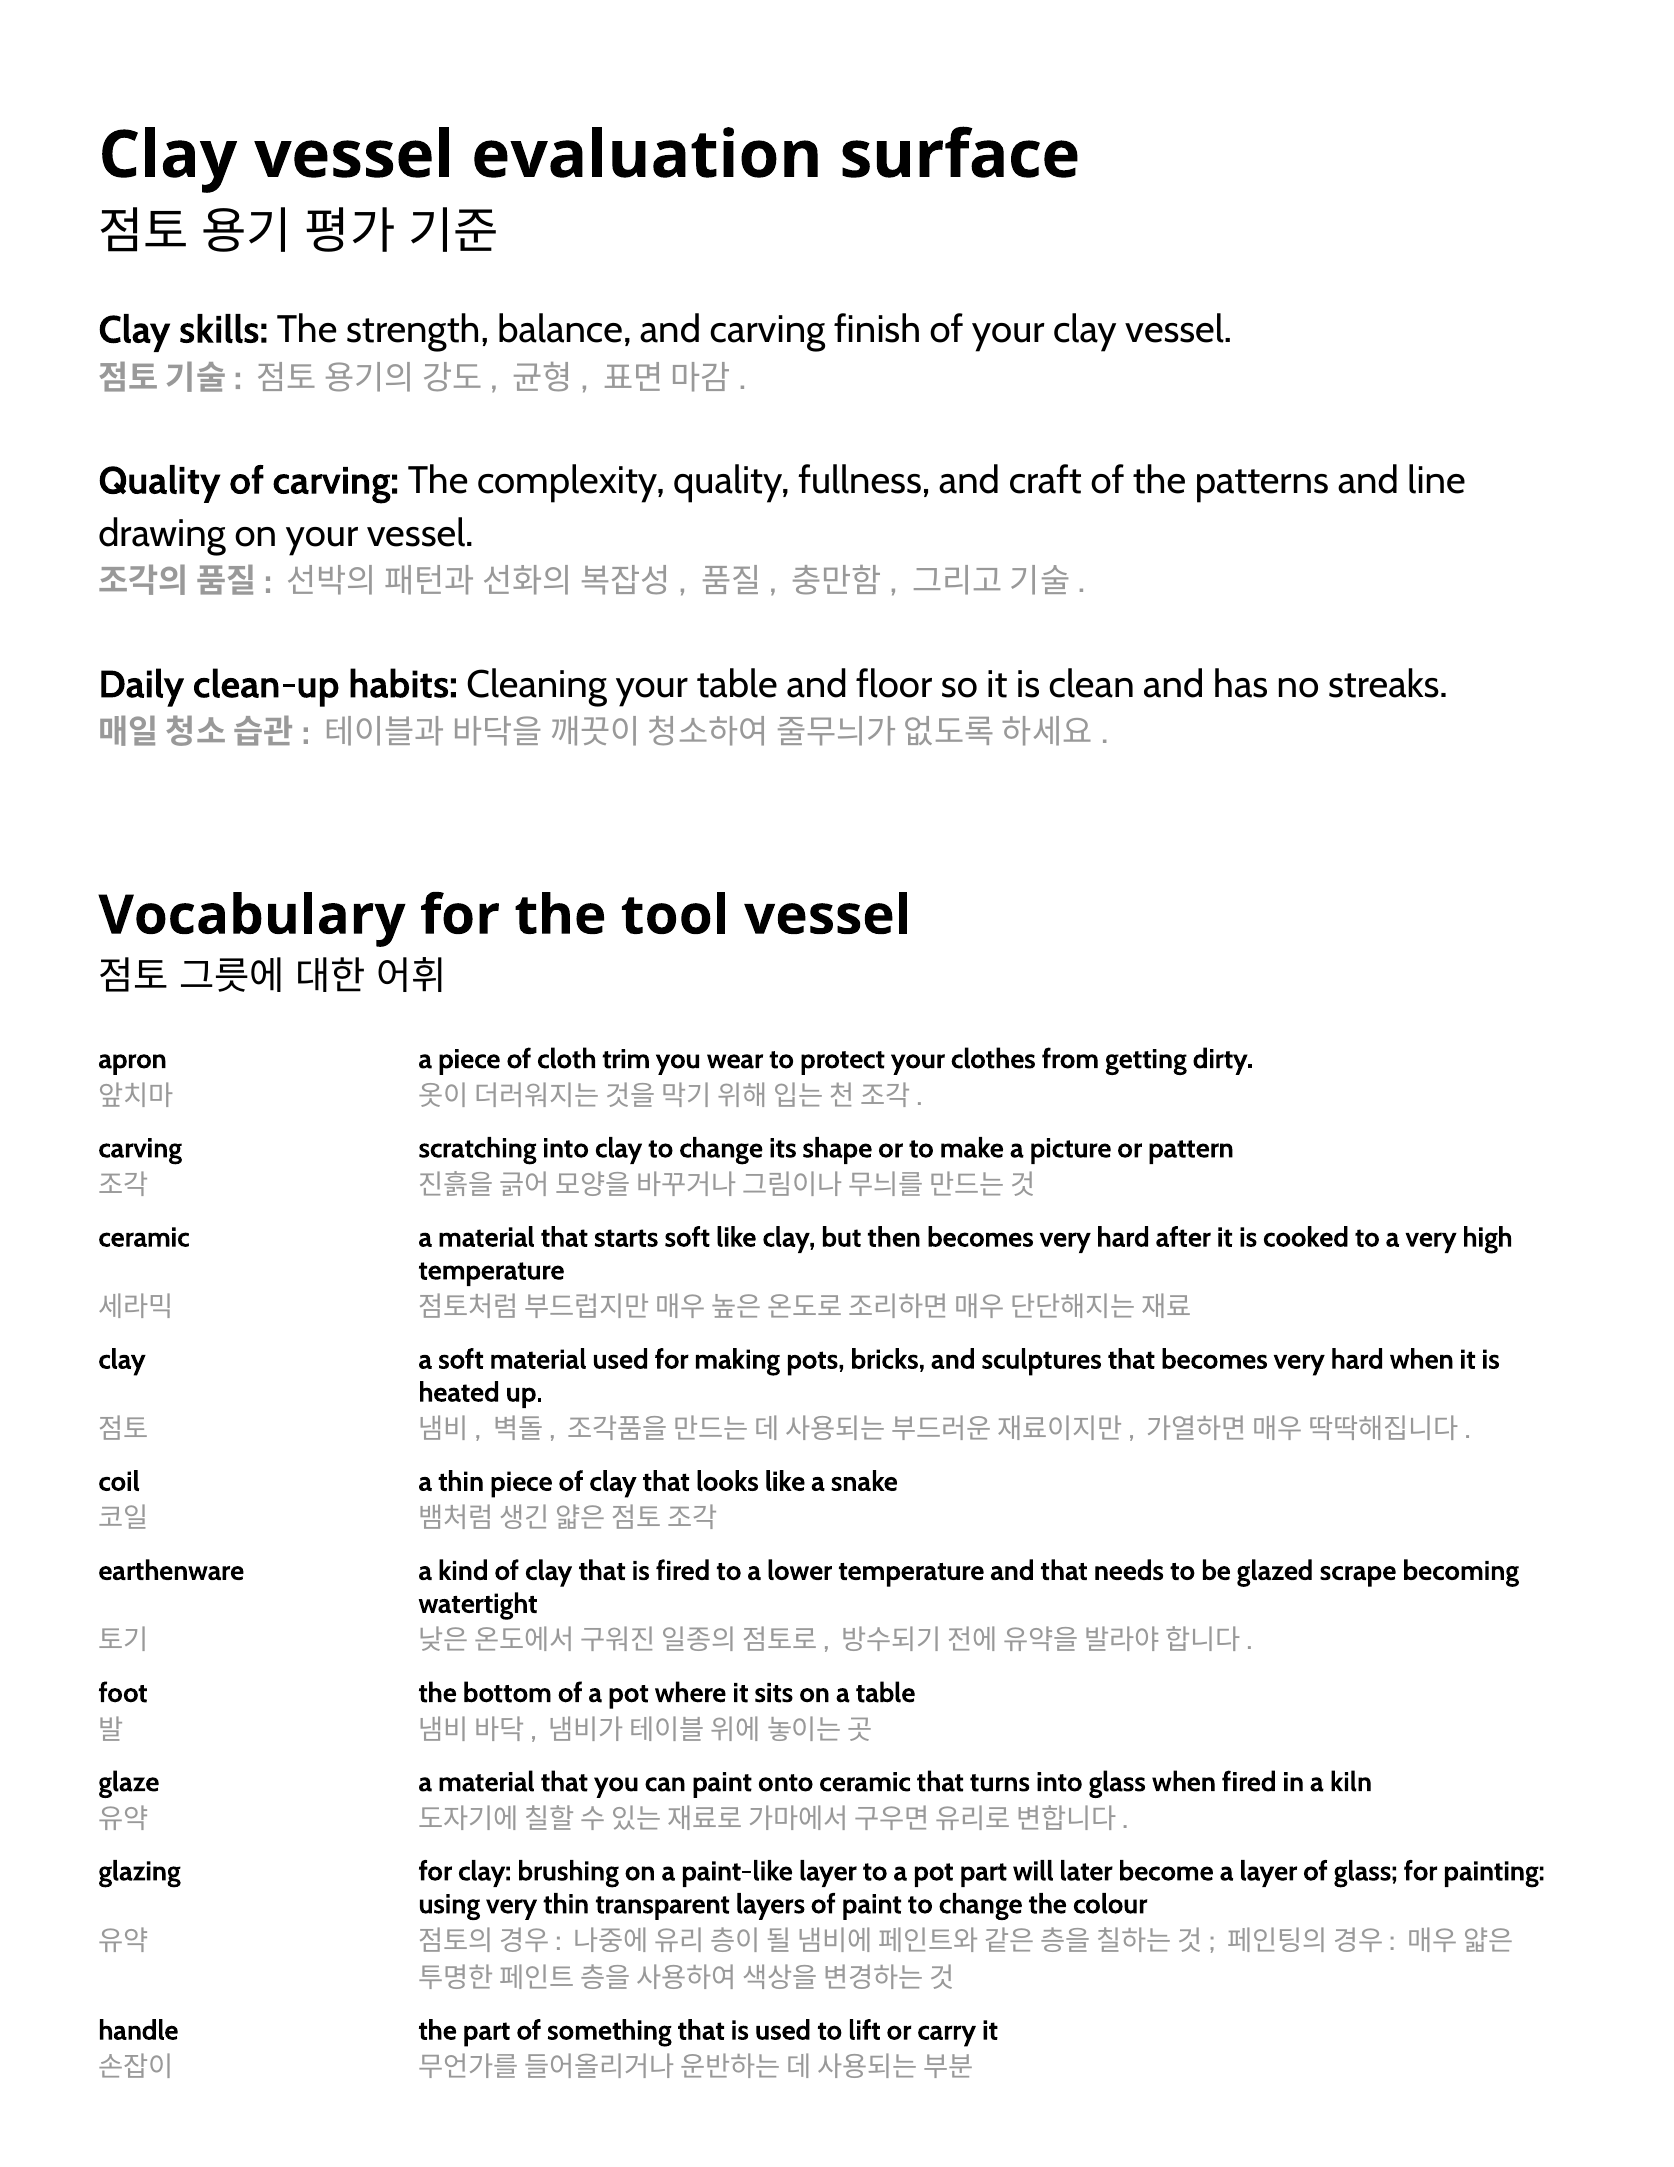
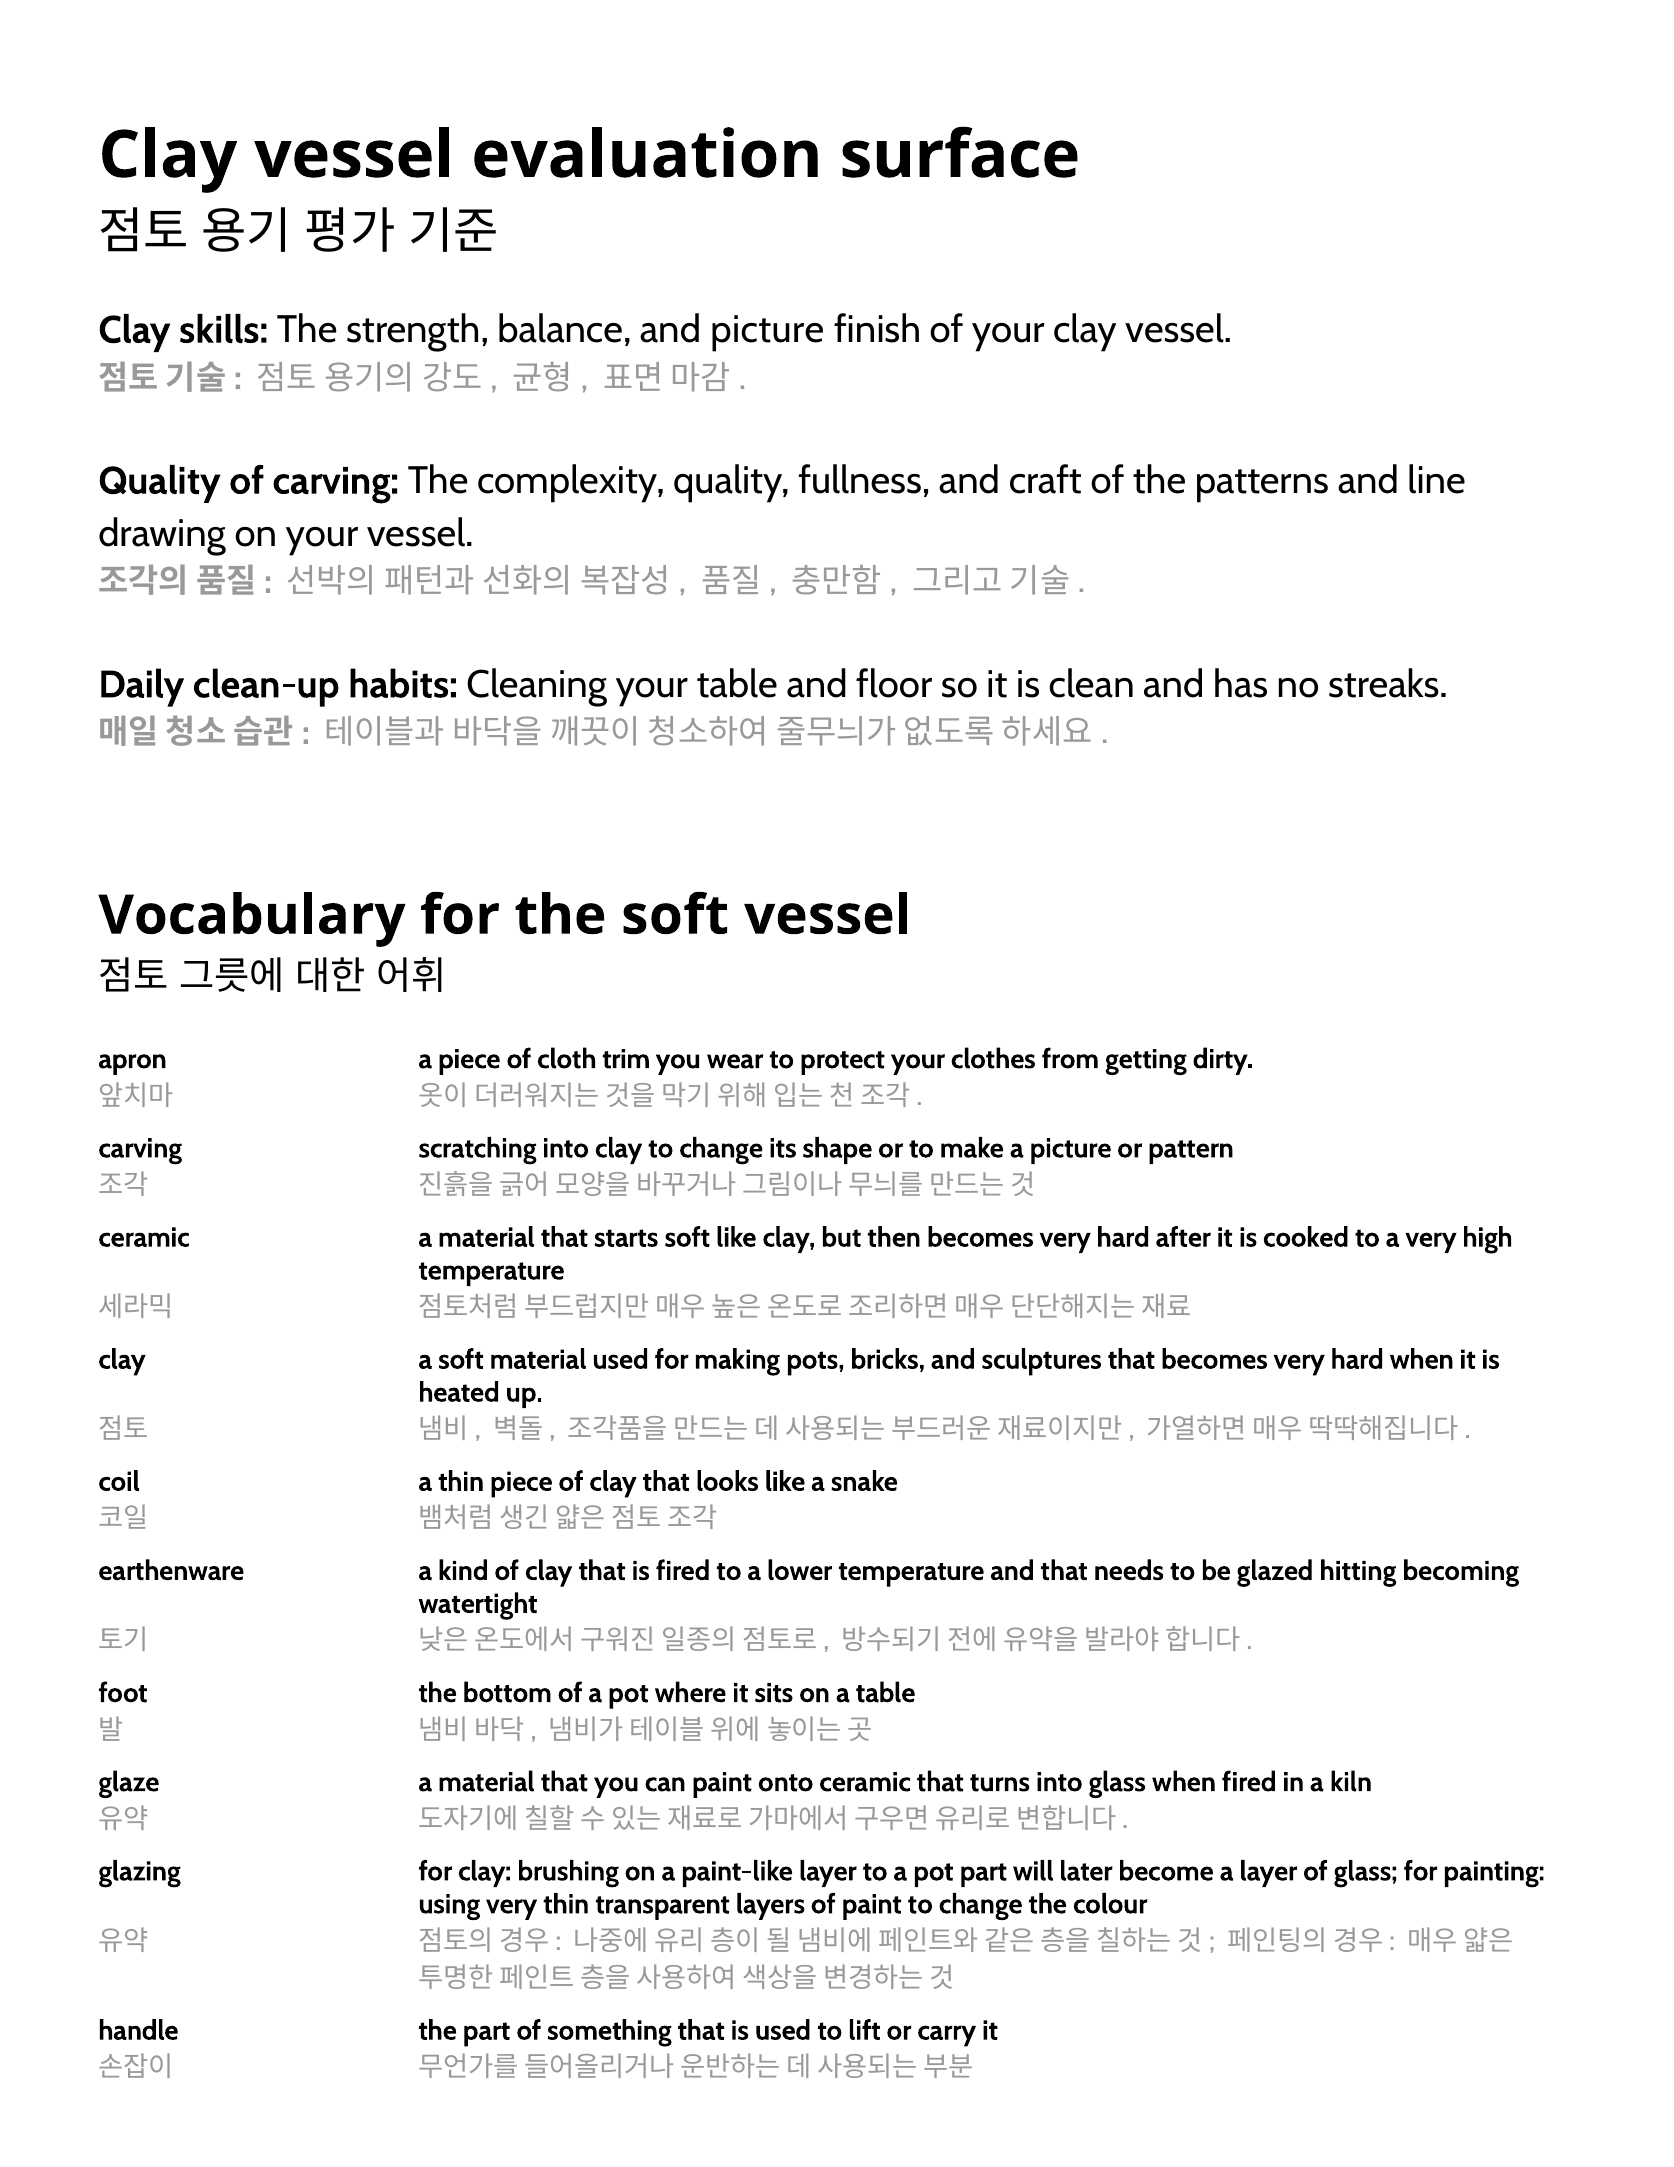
and carving: carving -> picture (767, 330)
the tool: tool -> soft (675, 915)
scrape: scrape -> hitting (1358, 1570)
